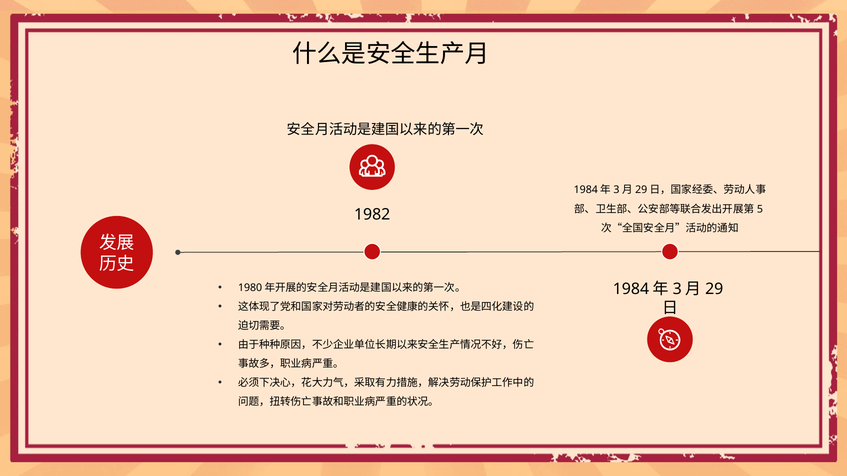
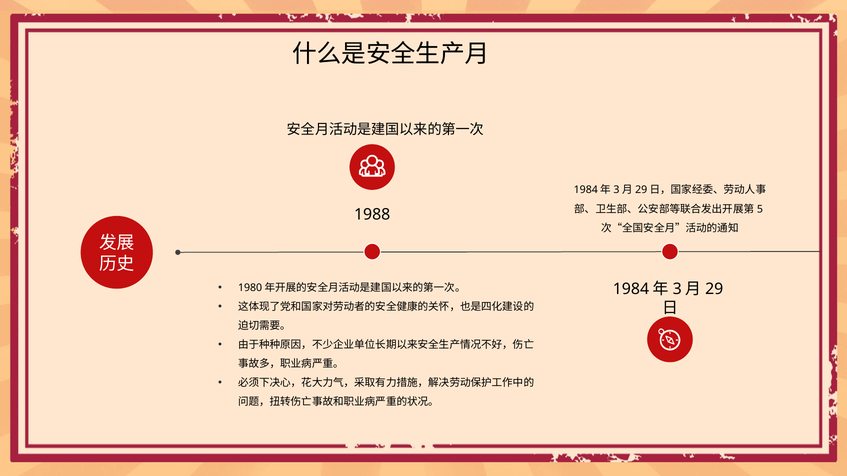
1982: 1982 -> 1988 (372, 215)
